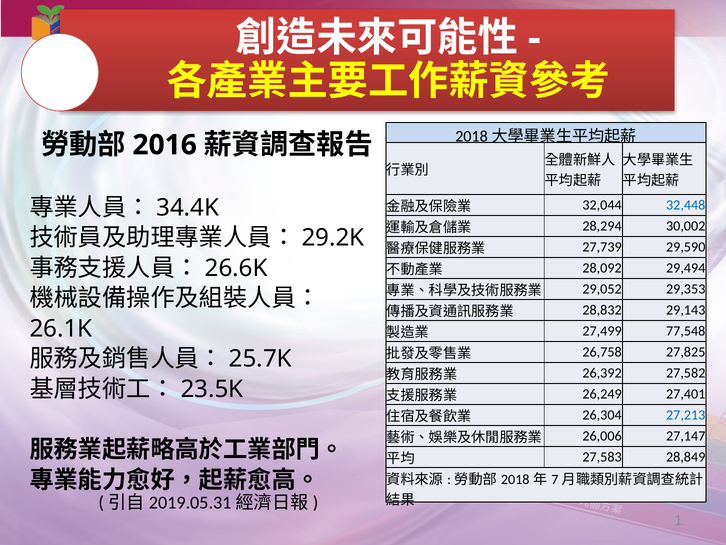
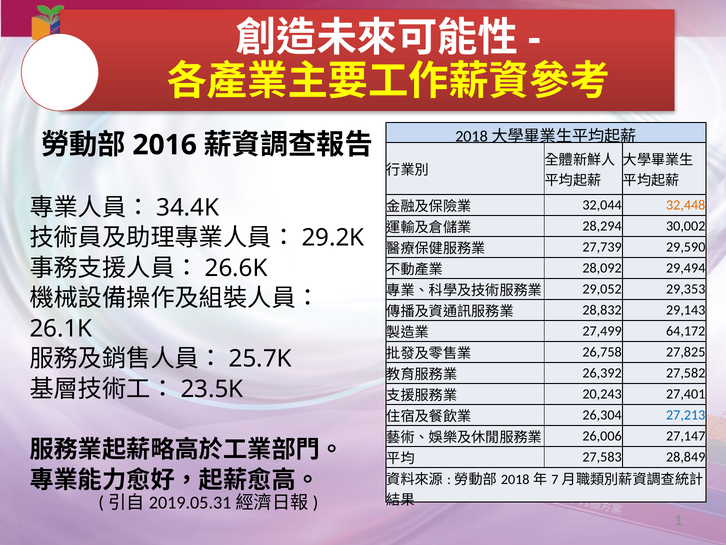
32,448 colour: blue -> orange (686, 205)
77,548: 77,548 -> 64,172 (686, 331)
26,249: 26,249 -> 20,243 (602, 394)
